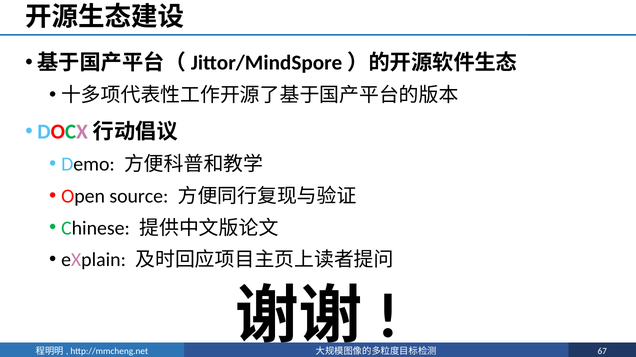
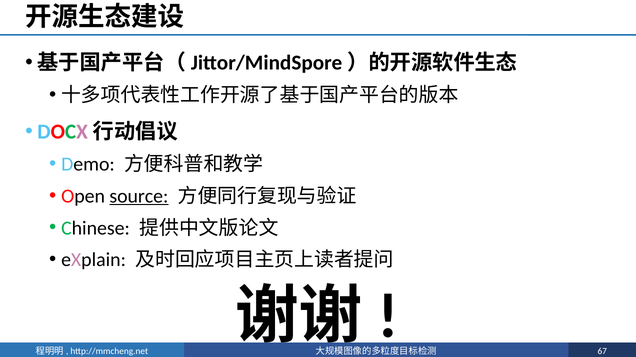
source underline: none -> present (139, 197)
